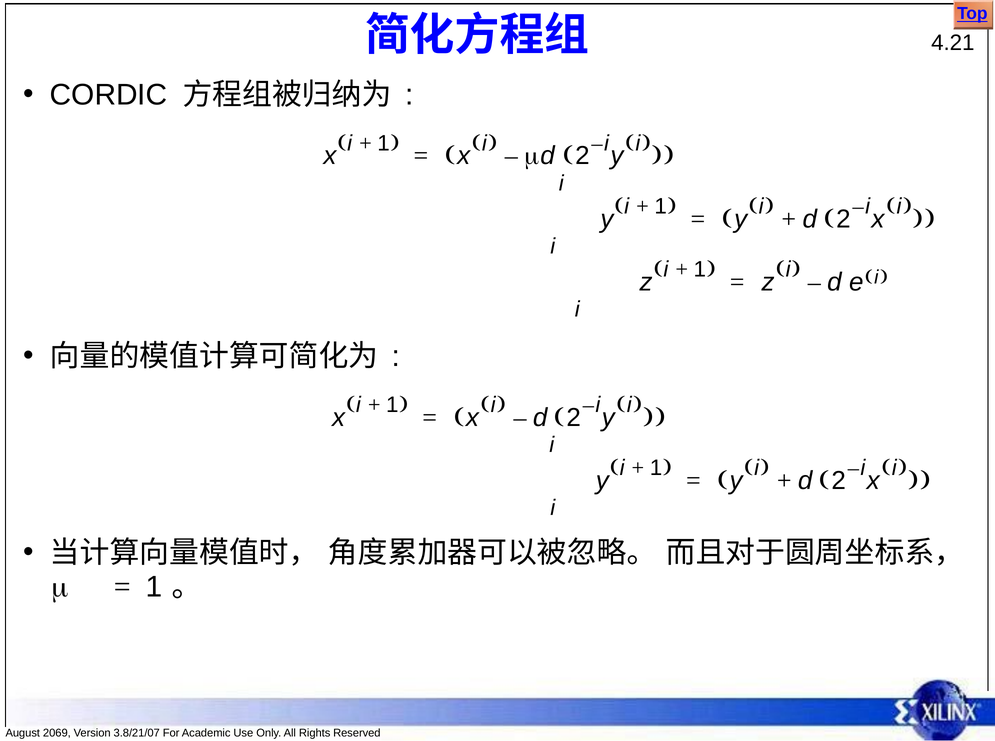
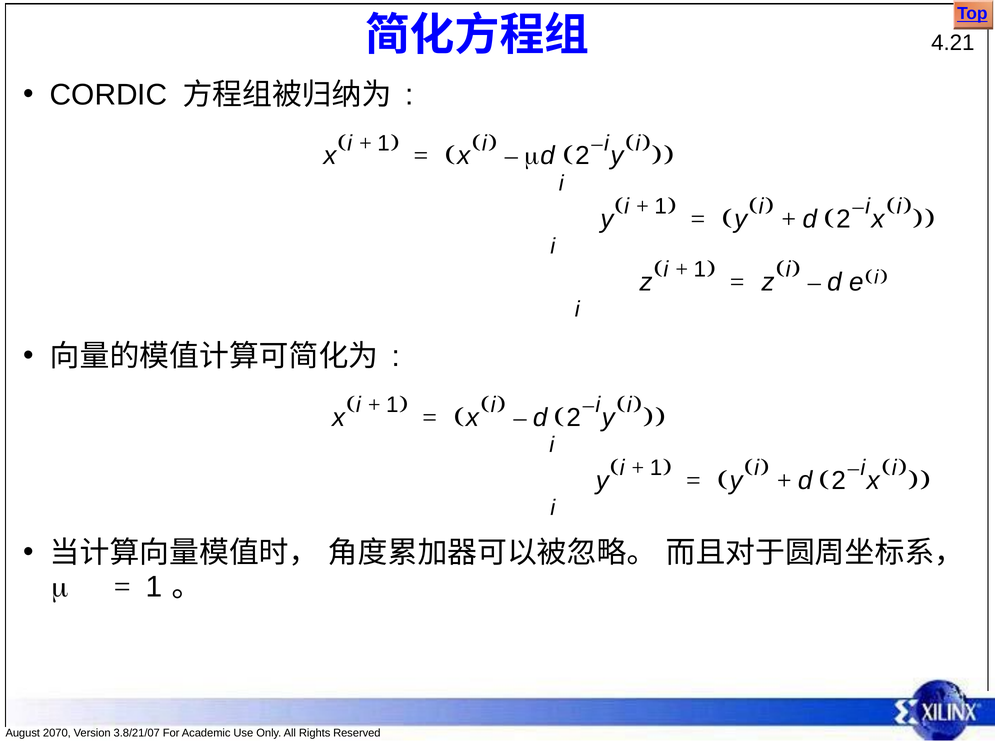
2069: 2069 -> 2070 (57, 733)
